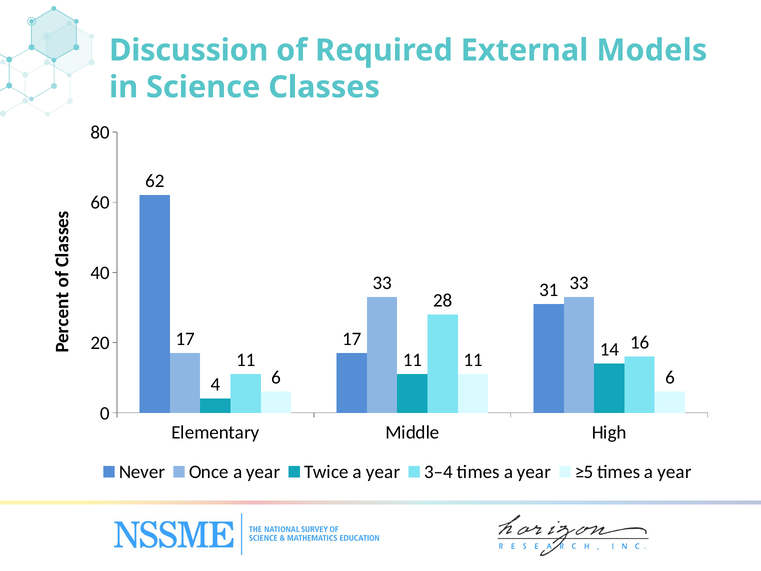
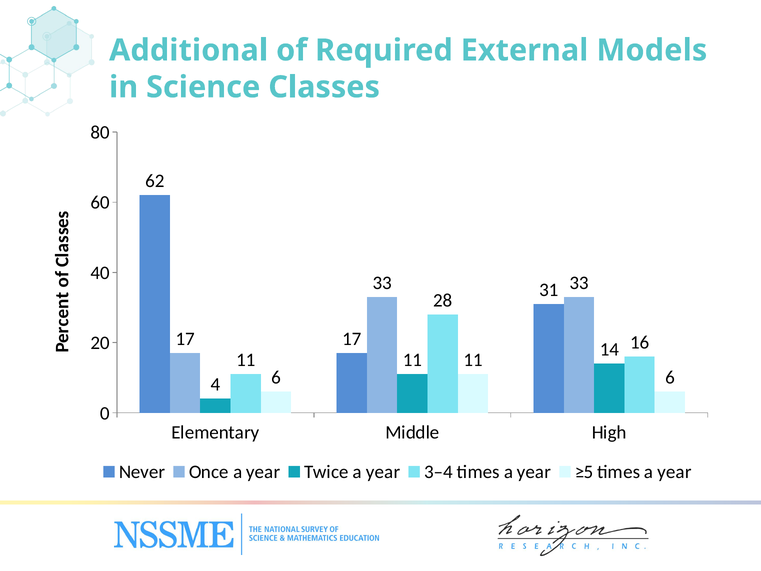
Discussion: Discussion -> Additional (189, 50)
